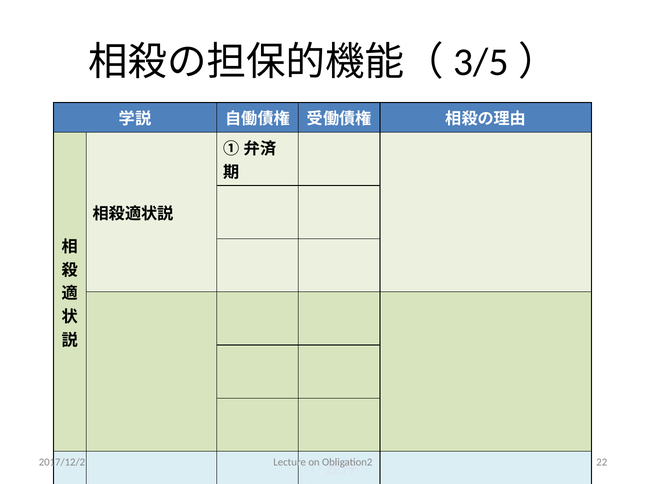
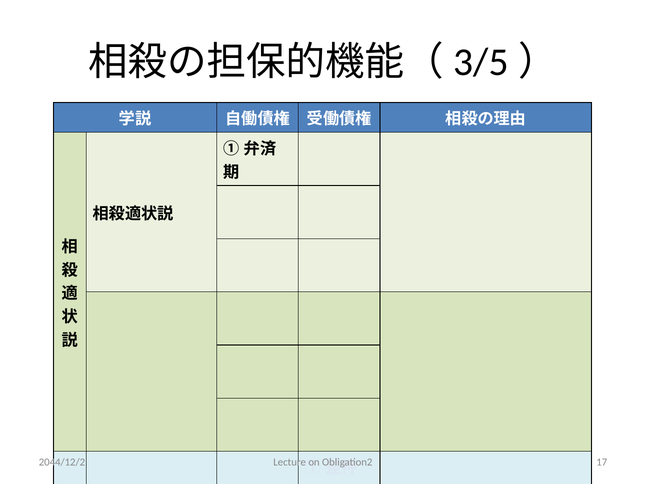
2017/12/2: 2017/12/2 -> 2044/12/2 (62, 463)
22: 22 -> 17 (602, 463)
